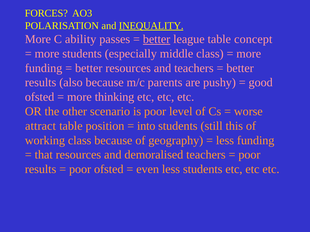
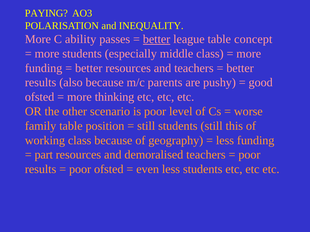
FORCES: FORCES -> PAYING (46, 13)
INEQUALITY underline: present -> none (151, 26)
attract: attract -> family (41, 126)
into: into -> still (146, 126)
that: that -> part (44, 155)
